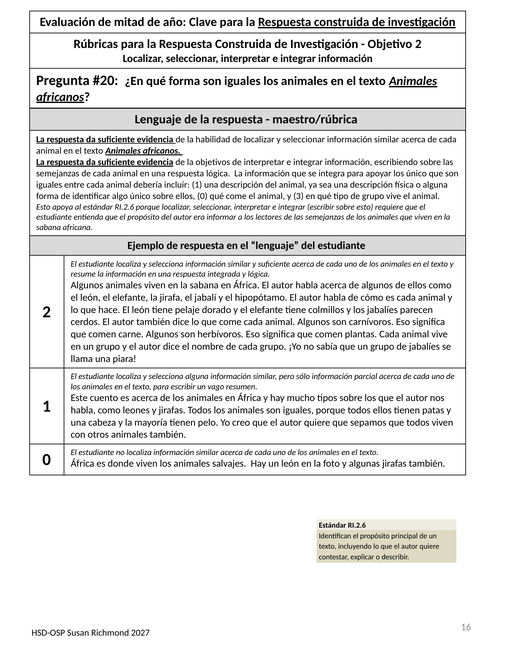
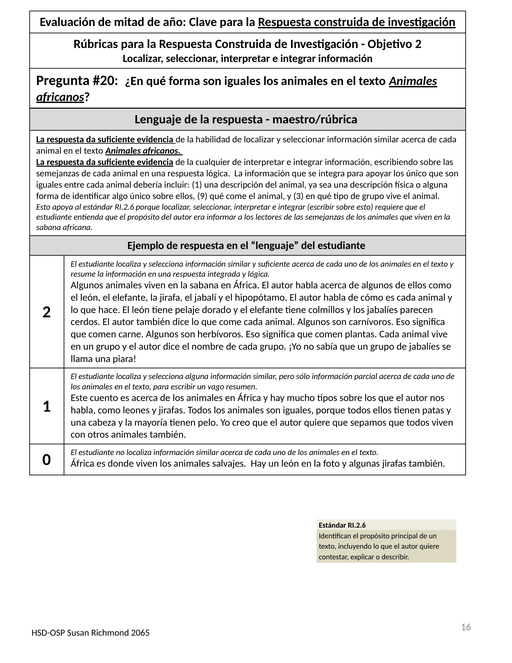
objetivos: objetivos -> cualquier (213, 162)
ellos 0: 0 -> 9 (202, 196)
2027: 2027 -> 2065 (140, 632)
